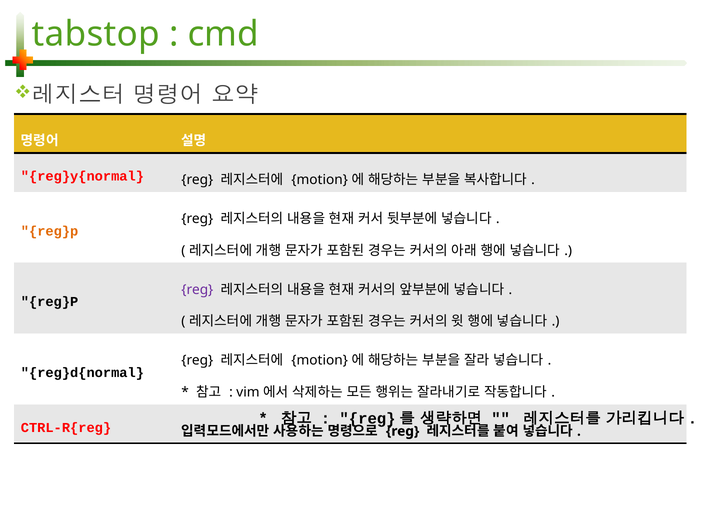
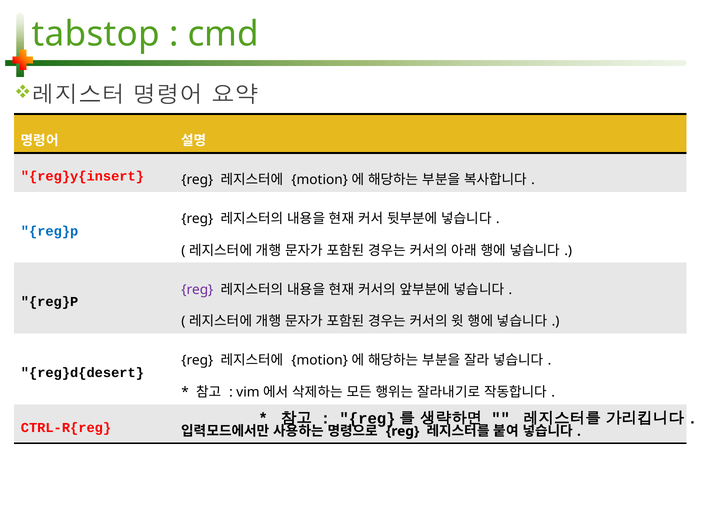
reg}y{normal: reg}y{normal -> reg}y{insert (82, 176)
reg}p colour: orange -> blue (50, 231)
reg}d{normal: reg}d{normal -> reg}d{desert (82, 373)
